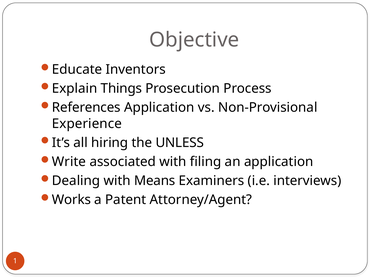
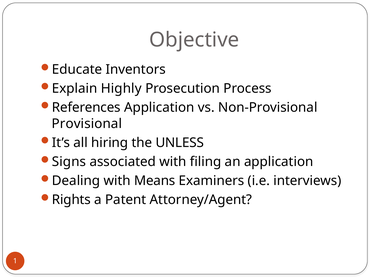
Things: Things -> Highly (121, 88)
Experience: Experience -> Provisional (87, 123)
Write: Write -> Signs (69, 161)
Works: Works -> Rights (71, 199)
